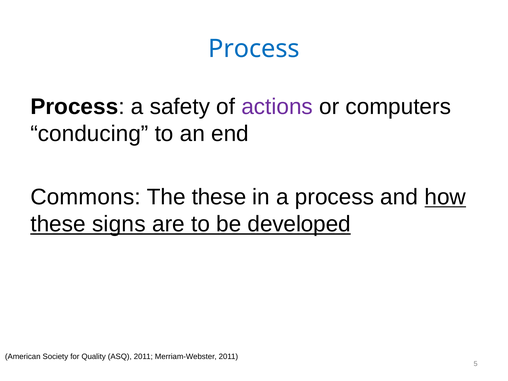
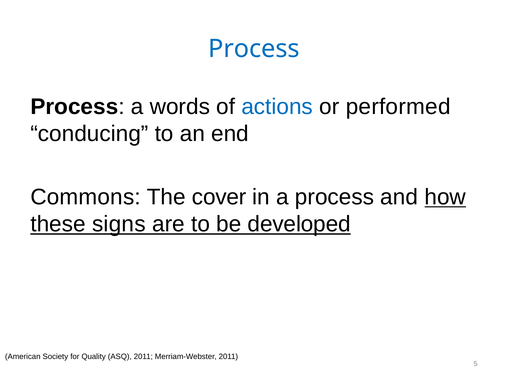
safety: safety -> words (180, 107)
actions colour: purple -> blue (277, 107)
computers: computers -> performed (398, 107)
The these: these -> cover (219, 197)
